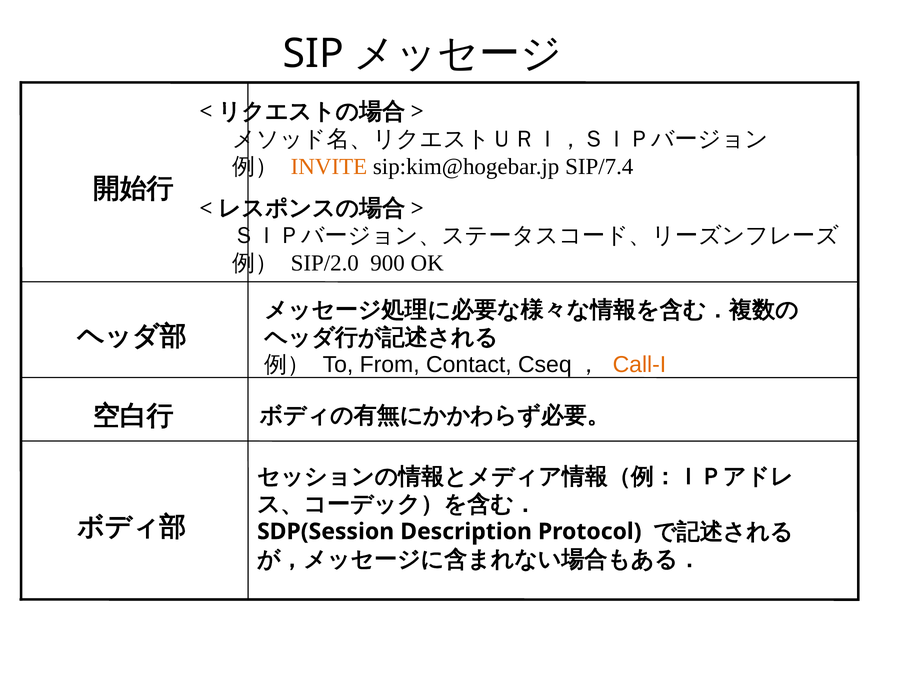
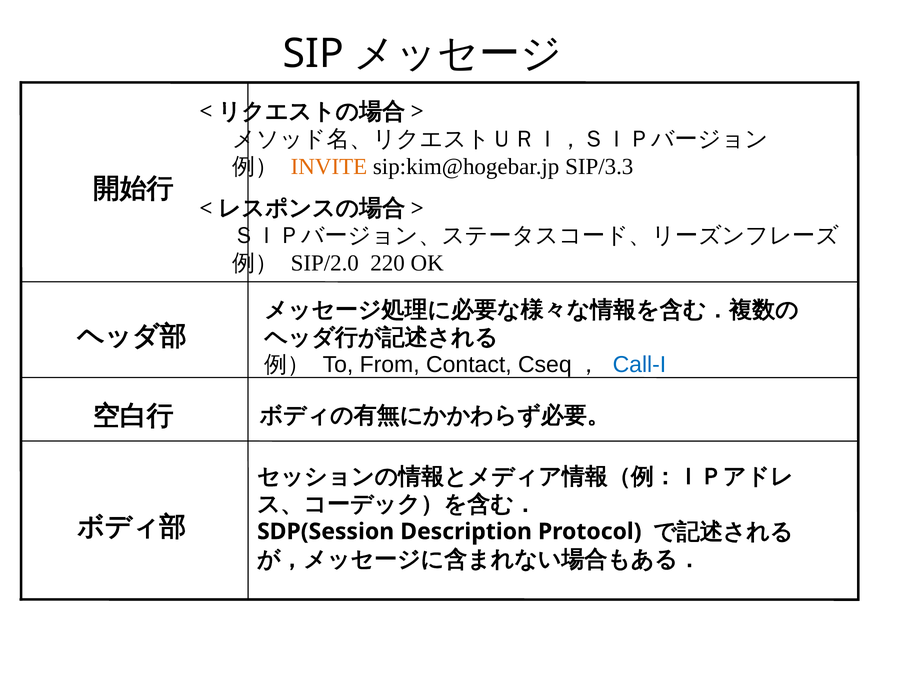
SIP/7.4: SIP/7.4 -> SIP/3.3 (599, 167)
900: 900 -> 220 (388, 263)
Call-I colour: orange -> blue (639, 365)
